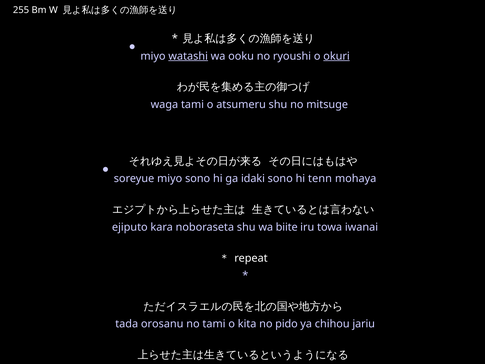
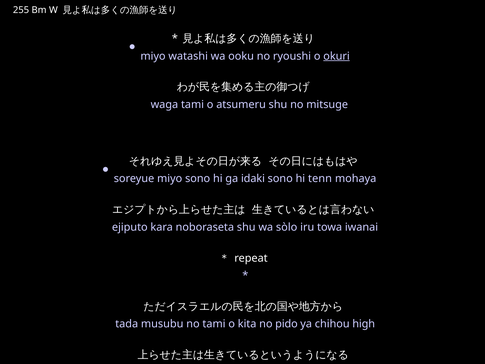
watashi underline: present -> none (188, 56)
biite: biite -> sòlo (287, 227)
orosanu: orosanu -> musubu (162, 324)
jariu: jariu -> high (364, 324)
